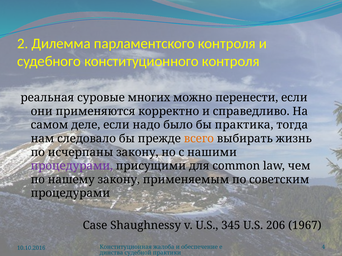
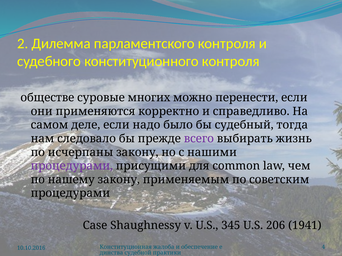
реальная: реальная -> обществе (47, 98)
практика: практика -> судебный (244, 125)
всего colour: orange -> purple (199, 139)
1967: 1967 -> 1941 (305, 226)
